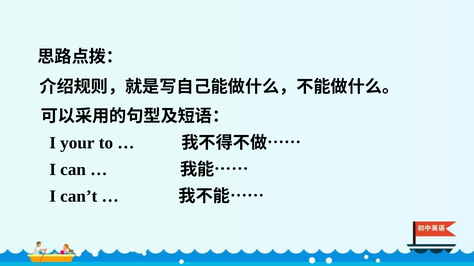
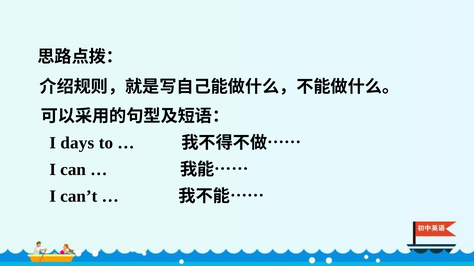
your: your -> days (77, 143)
